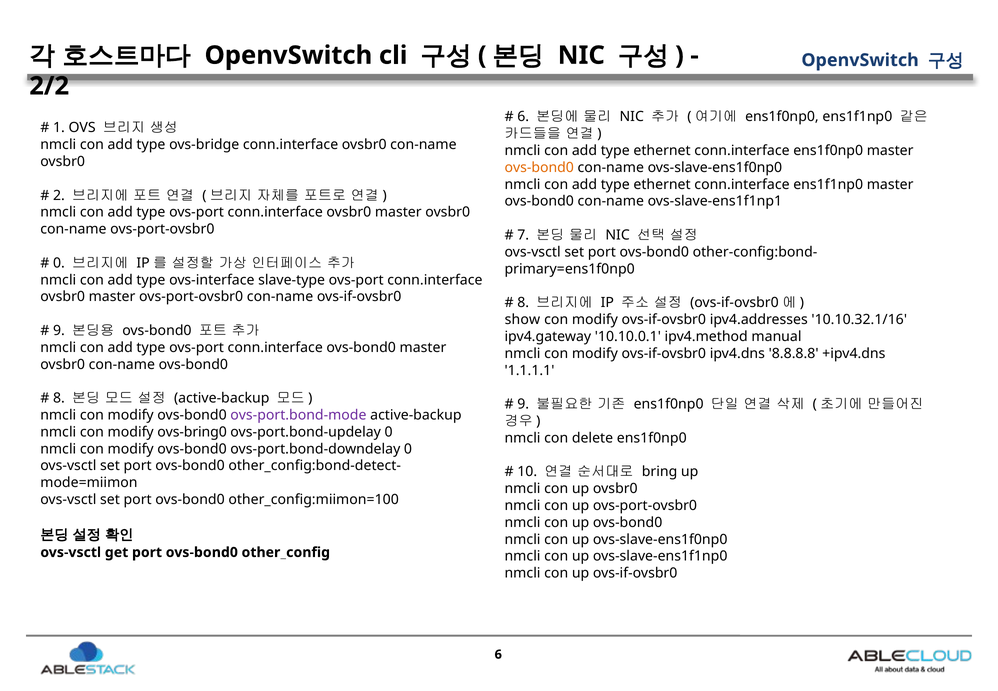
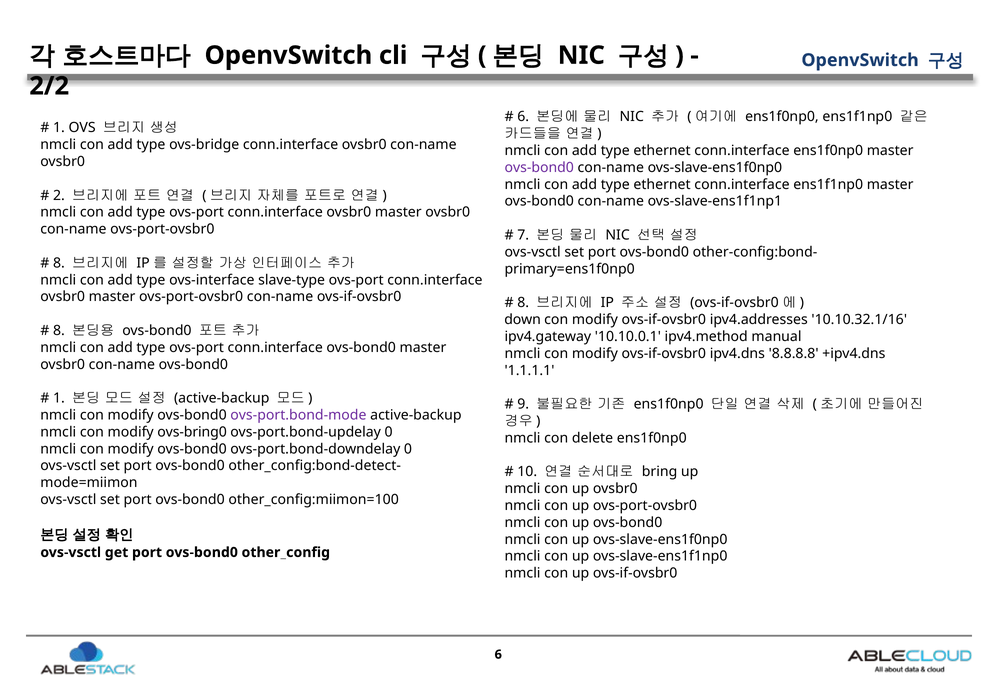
ovs-bond0 colour: orange -> purple (539, 168)
0: 0 -> 8 (59, 263)
show: show -> down (523, 320)
9: 9 -> 8 (59, 331)
8: 8 -> 1 (59, 398)
